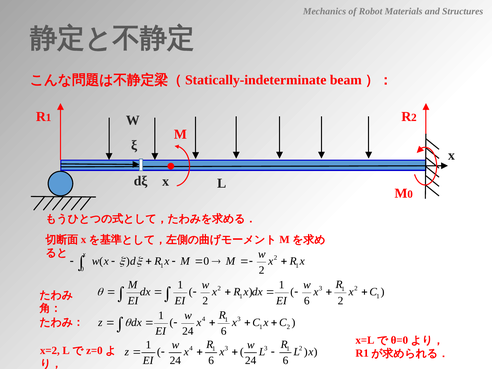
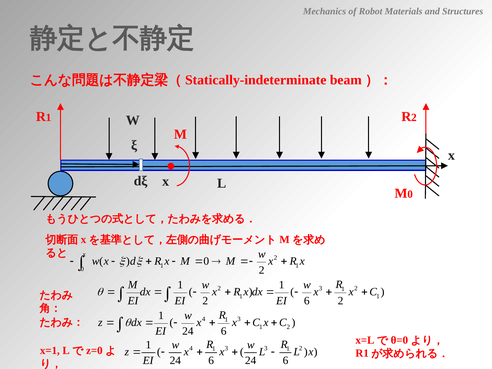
x=2: x=2 -> x=1 (50, 350)
